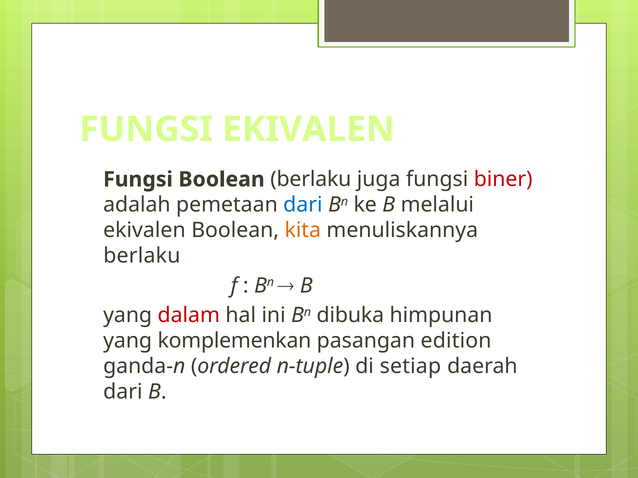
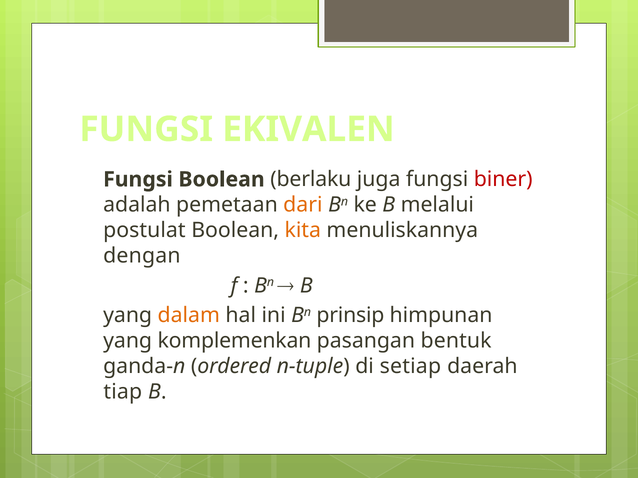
dari colour: blue -> orange (303, 205)
ekivalen: ekivalen -> postulat (144, 231)
berlaku: berlaku -> dengan (142, 256)
dalam colour: red -> orange (189, 316)
dibuka: dibuka -> prinsip (350, 316)
edition: edition -> bentuk (456, 341)
dari: dari -> tiap (123, 392)
